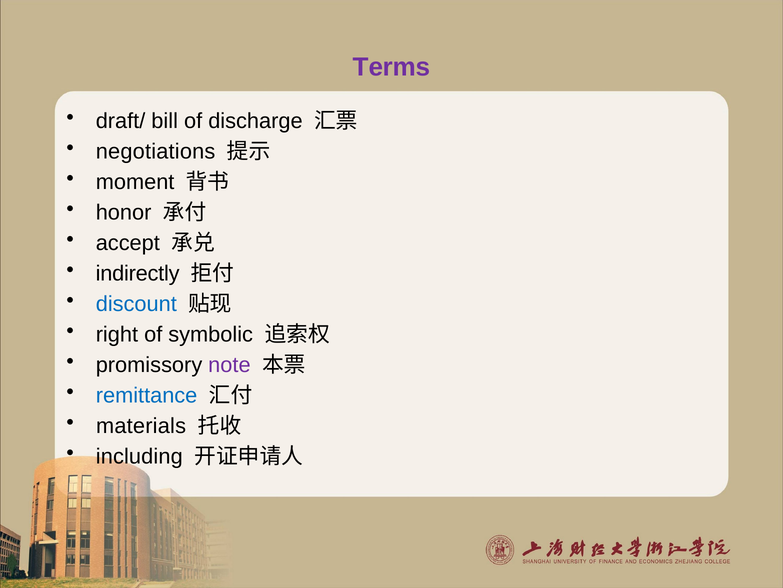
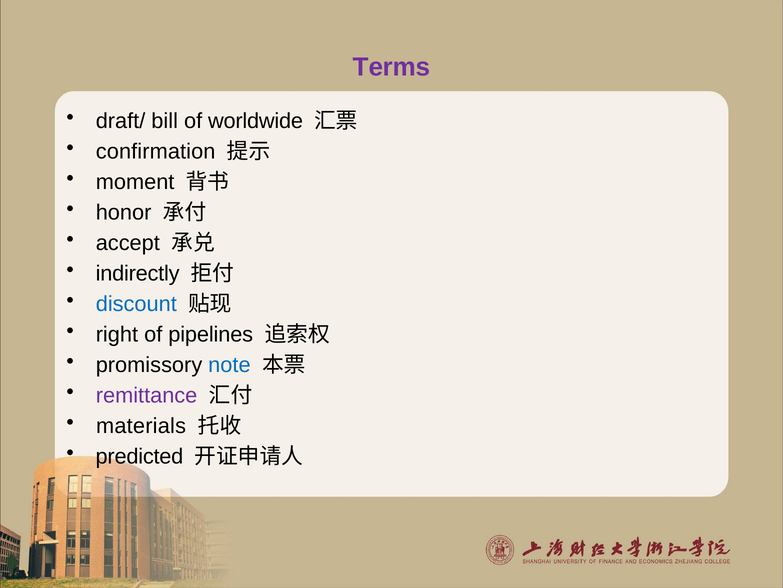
discharge: discharge -> worldwide (256, 121)
negotiations: negotiations -> confirmation (156, 151)
symbolic: symbolic -> pipelines (211, 334)
note colour: purple -> blue (229, 365)
remittance colour: blue -> purple (147, 395)
including: including -> predicted (139, 456)
